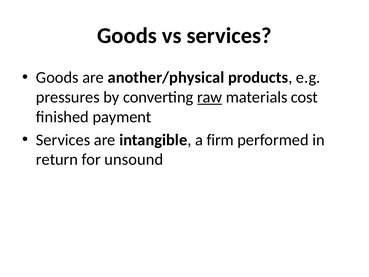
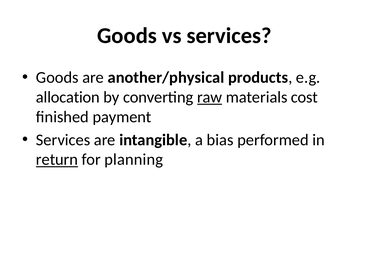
pressures: pressures -> allocation (68, 97)
firm: firm -> bias (220, 140)
return underline: none -> present (57, 159)
unsound: unsound -> planning (134, 159)
